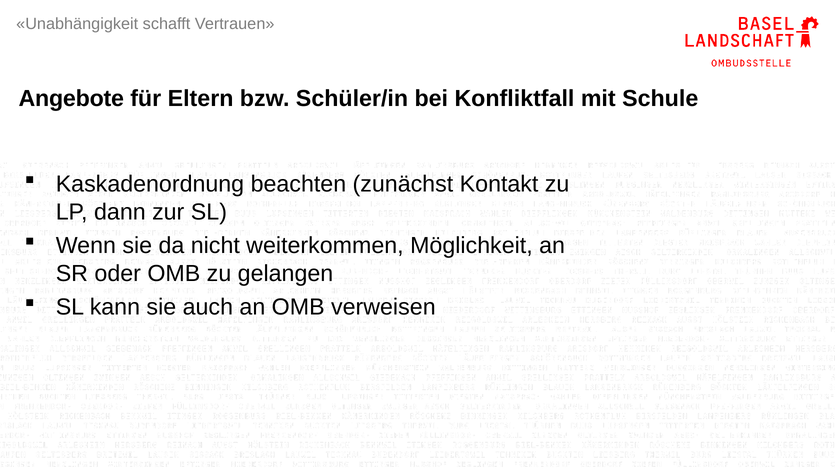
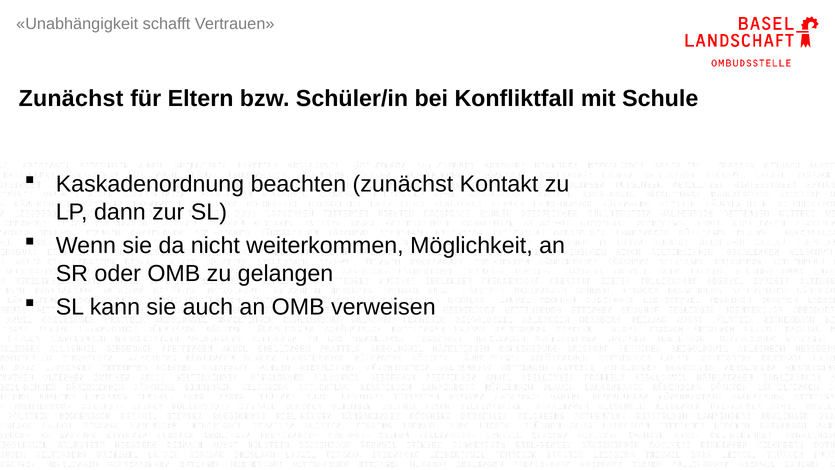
Angebote: Angebote -> Zunächst (71, 99)
